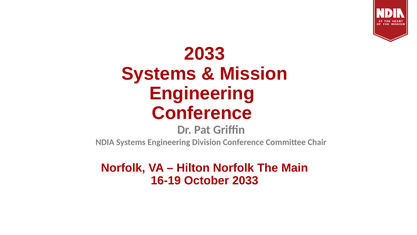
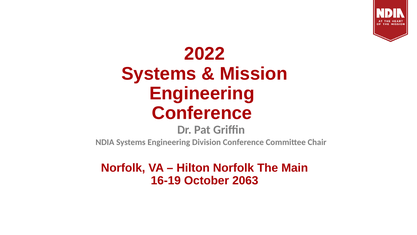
2033: 2033 -> 2022 (205, 54)
October 2033: 2033 -> 2063 (245, 180)
